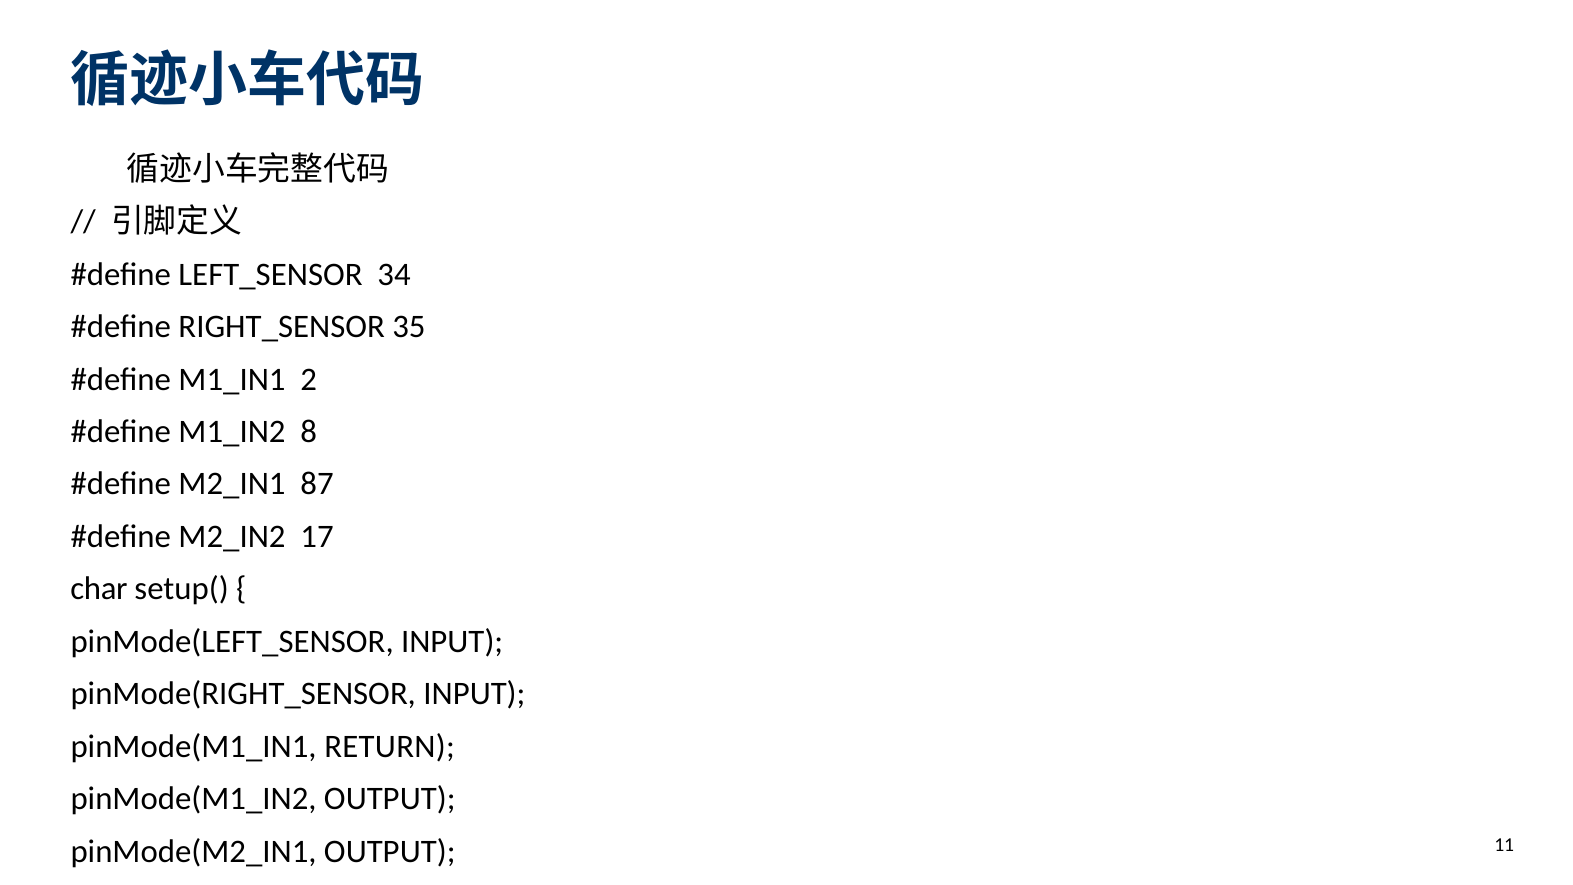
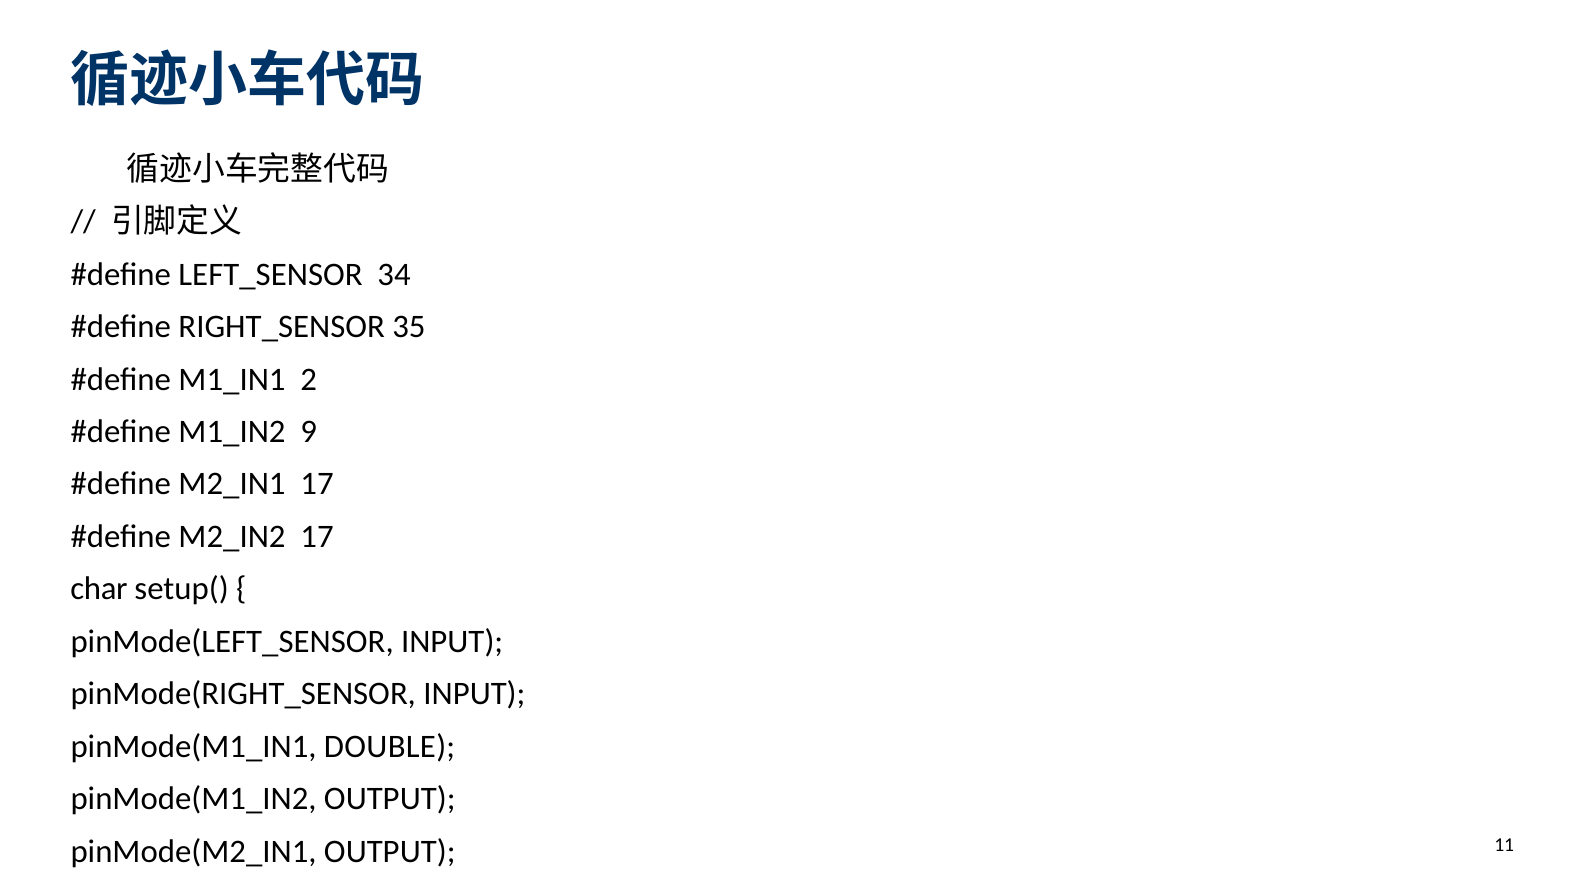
8: 8 -> 9 (309, 432)
M2_IN1 87: 87 -> 17 (317, 484)
RETURN: RETURN -> DOUBLE (390, 746)
